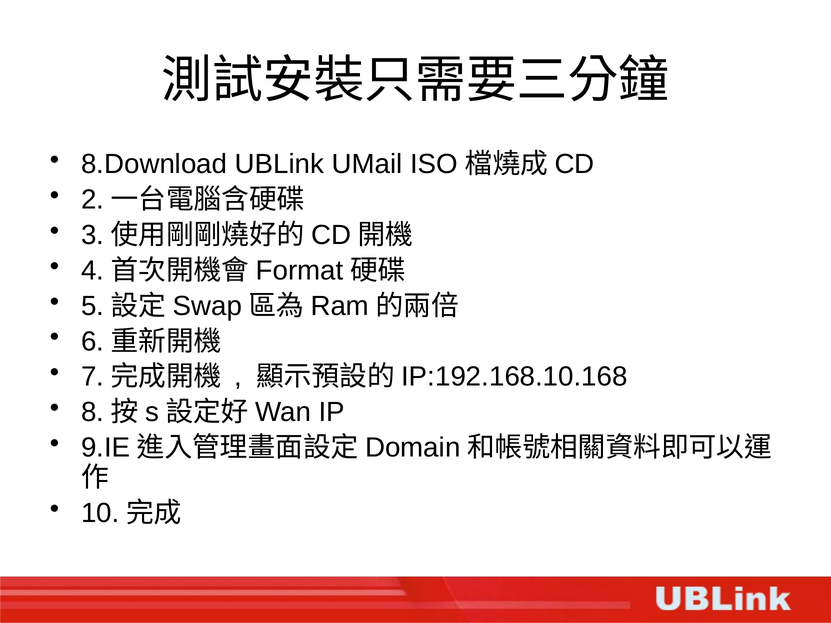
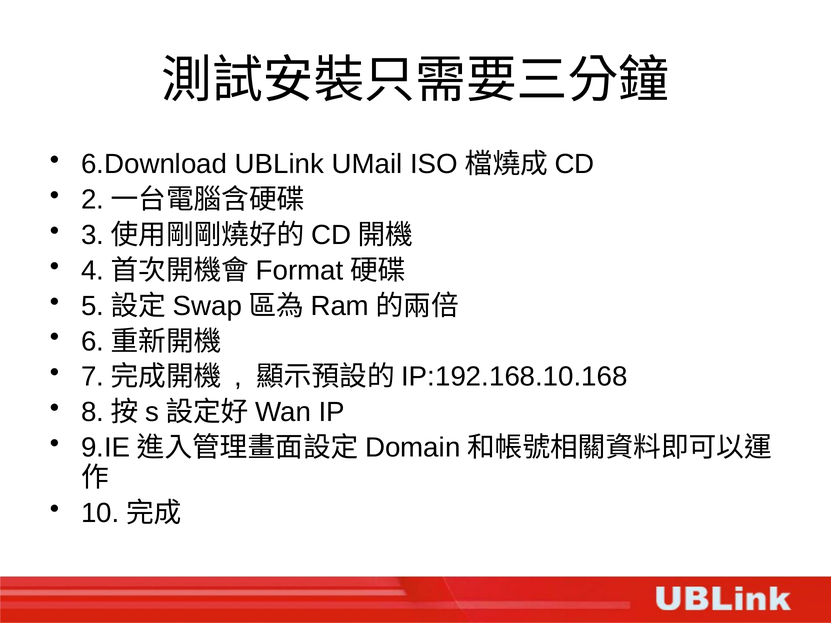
8.Download: 8.Download -> 6.Download (154, 164)
